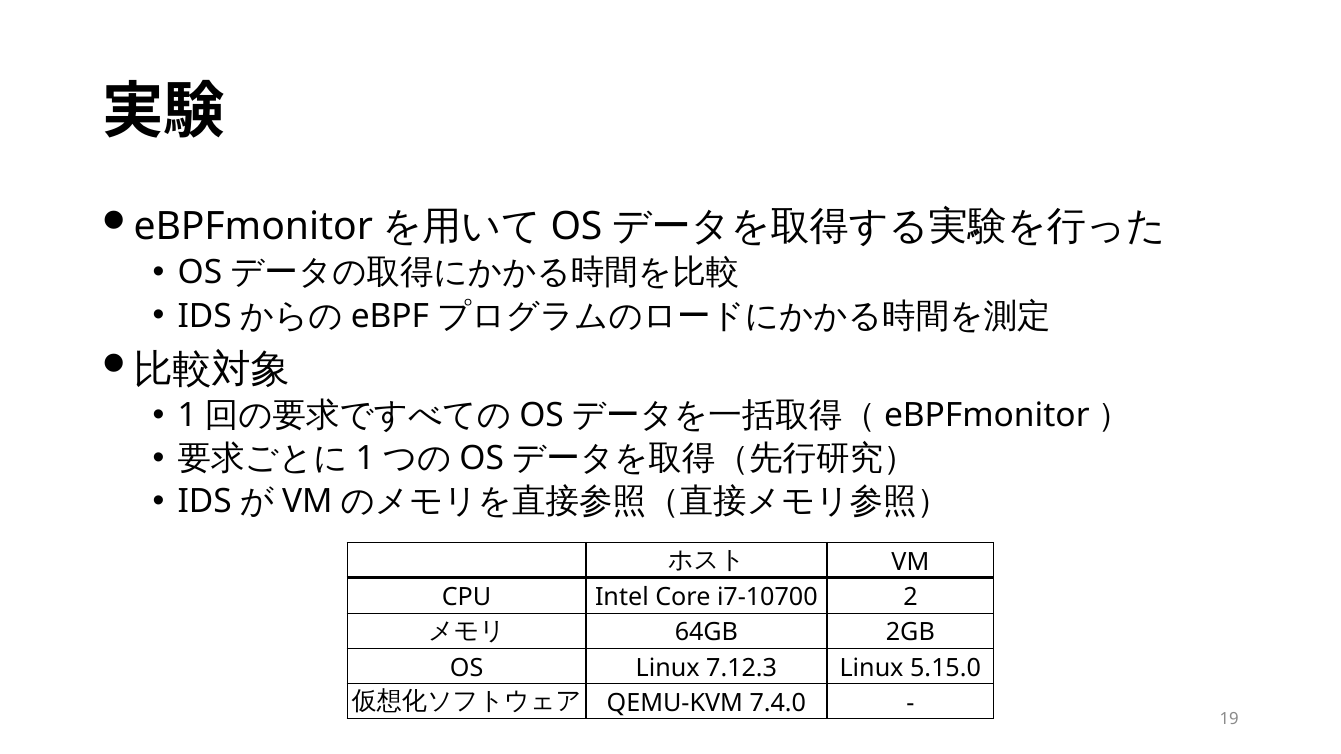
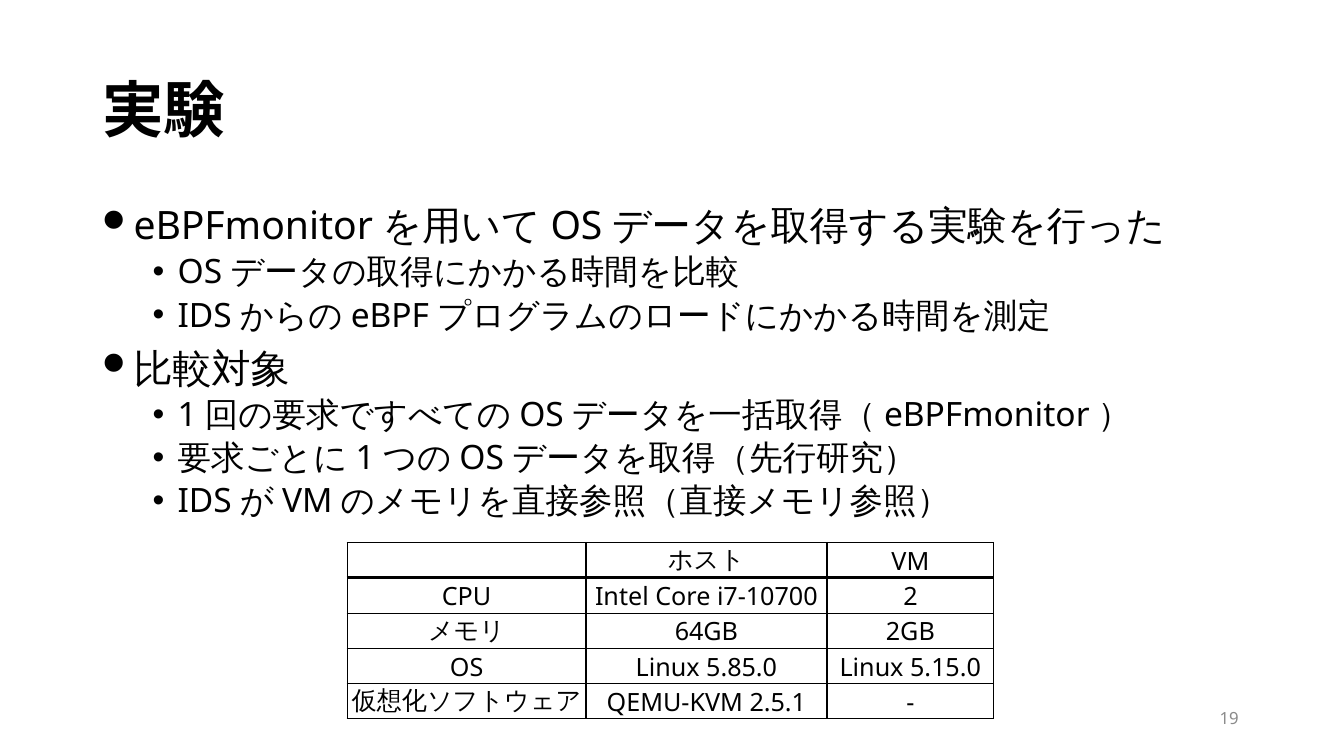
7.12.3: 7.12.3 -> 5.85.0 (742, 668)
7.4.0: 7.4.0 -> 2.5.1 (778, 703)
